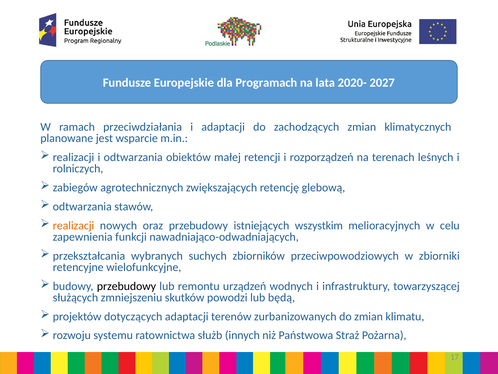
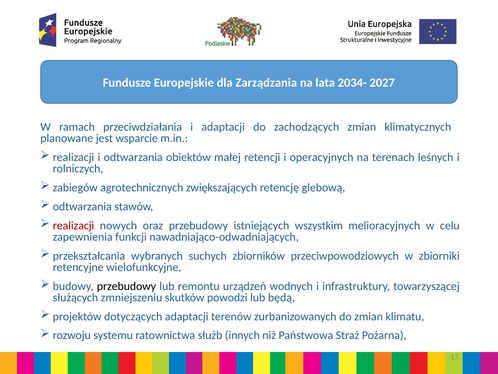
Programach: Programach -> Zarządzania (266, 83)
2020-: 2020- -> 2034- (352, 83)
rozporządzeń: rozporządzeń -> operacyjnych (322, 157)
realizacji colour: orange -> red (74, 225)
